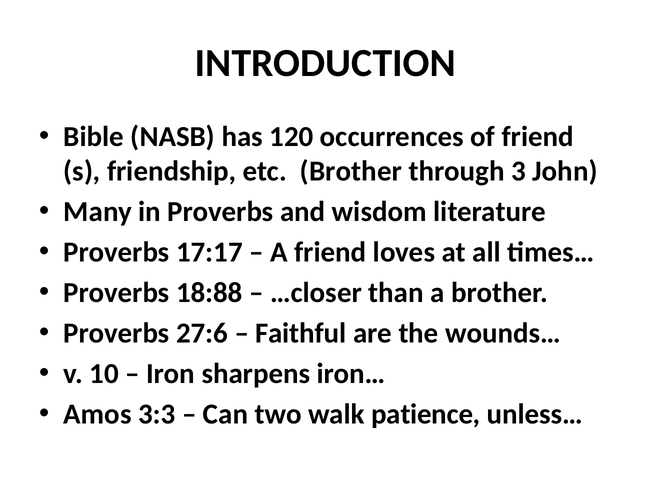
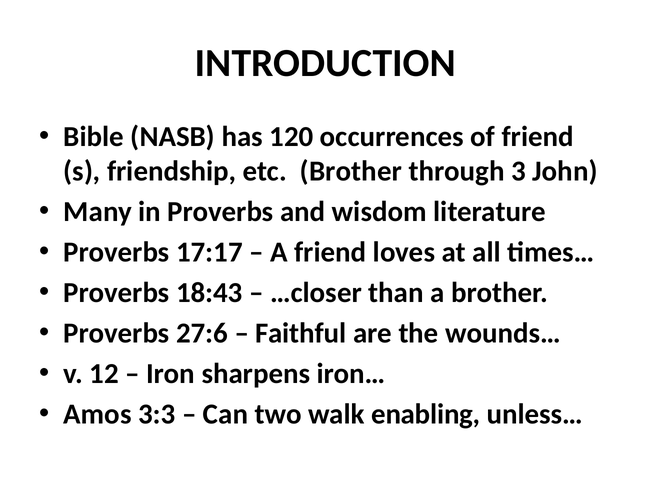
18:88: 18:88 -> 18:43 (209, 293)
10: 10 -> 12 (104, 374)
patience: patience -> enabling (426, 415)
